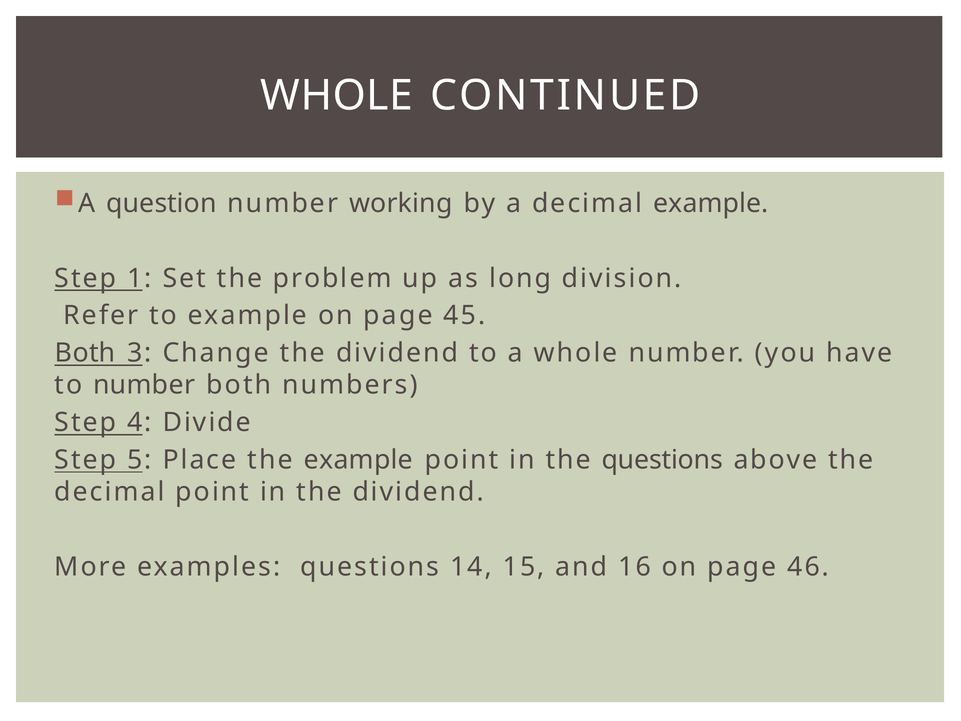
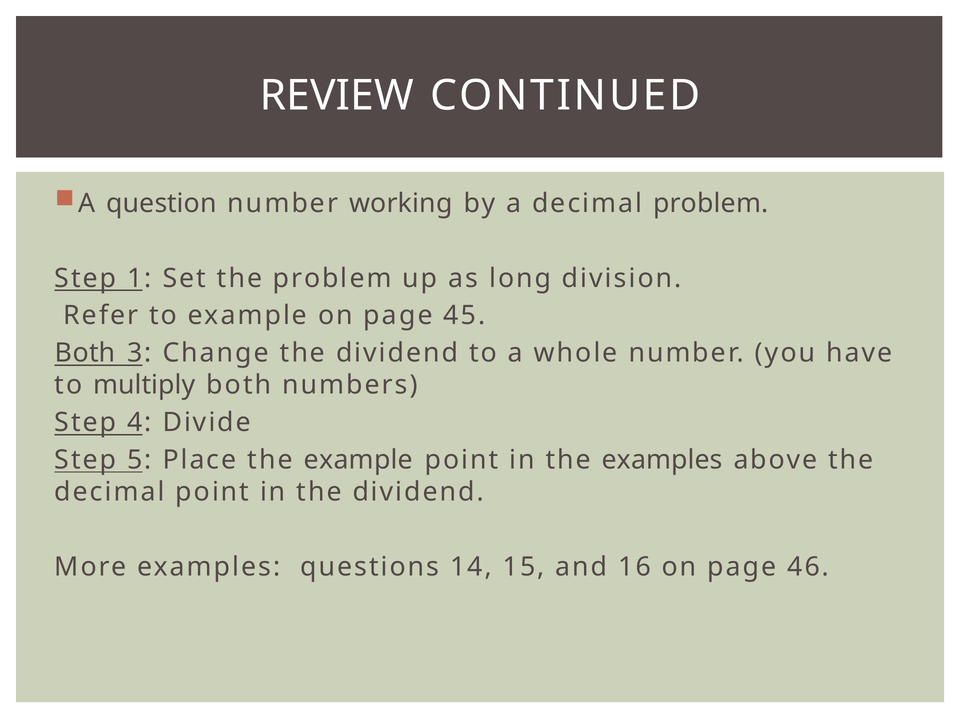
WHOLE: WHOLE -> REVIEW (337, 96)
decimal example: example -> problem (711, 203)
to number: number -> multiply (144, 385)
the questions: questions -> examples (662, 460)
